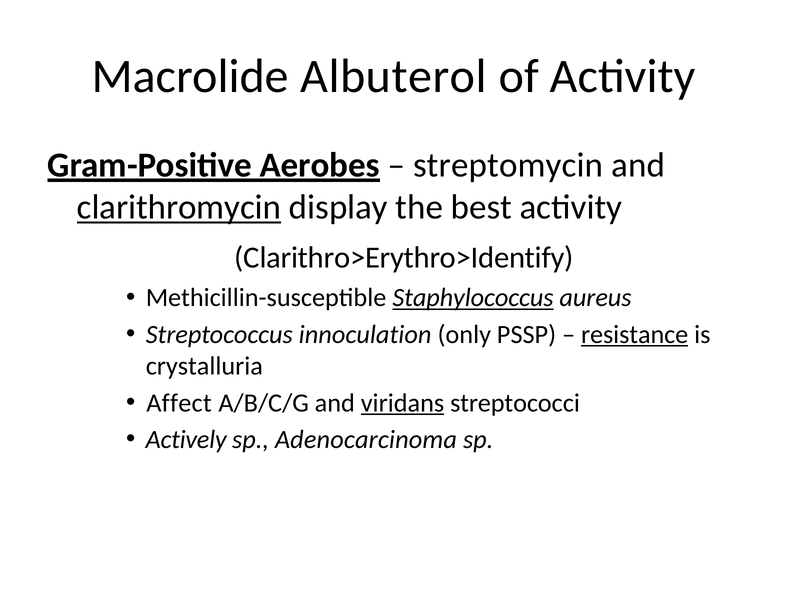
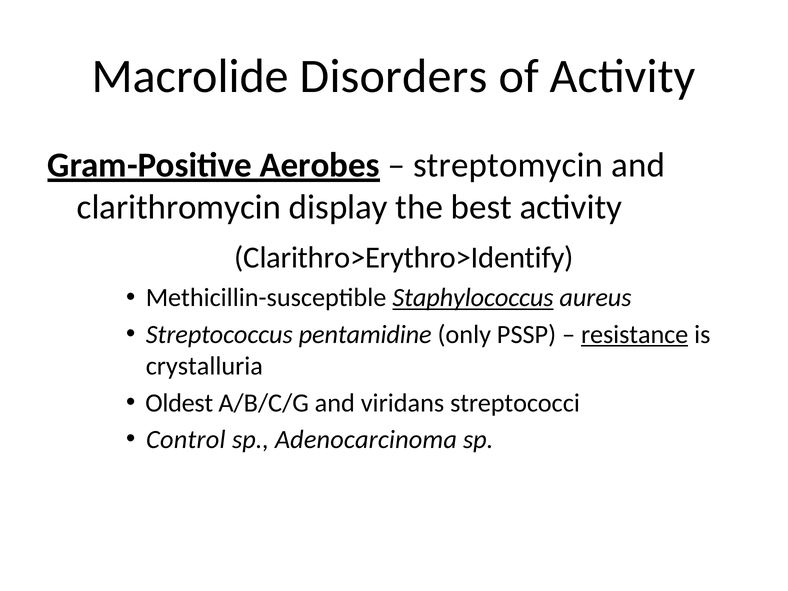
Albuterol: Albuterol -> Disorders (394, 76)
clarithromycin underline: present -> none (179, 207)
innoculation: innoculation -> pentamidine (365, 335)
Affect: Affect -> Oldest (179, 403)
viridans underline: present -> none (403, 403)
Actively: Actively -> Control (186, 440)
